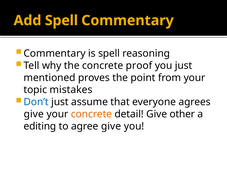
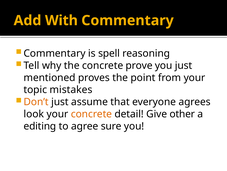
Add Spell: Spell -> With (61, 20)
proof: proof -> prove (139, 65)
Don’t colour: blue -> orange (36, 102)
give: give -> look (34, 114)
agree give: give -> sure (111, 126)
